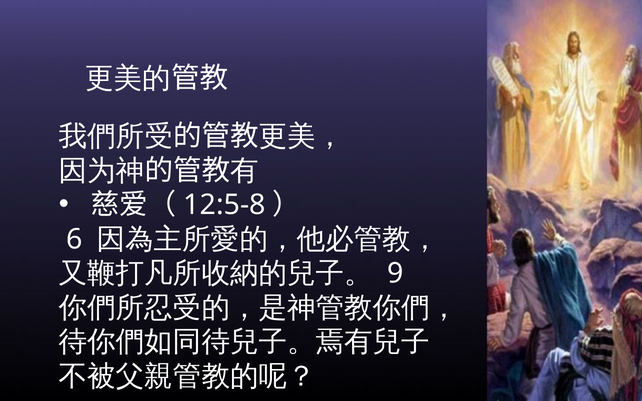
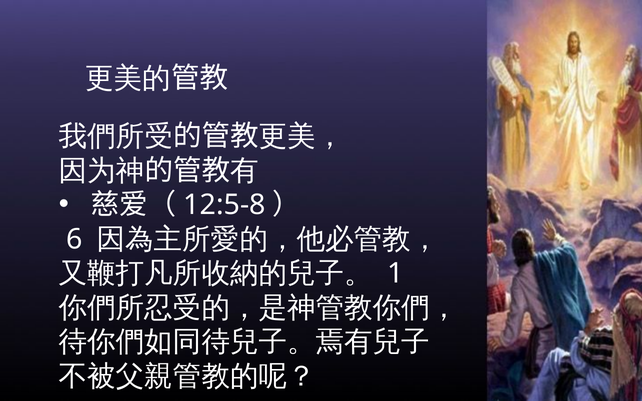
9: 9 -> 1 (395, 274)
